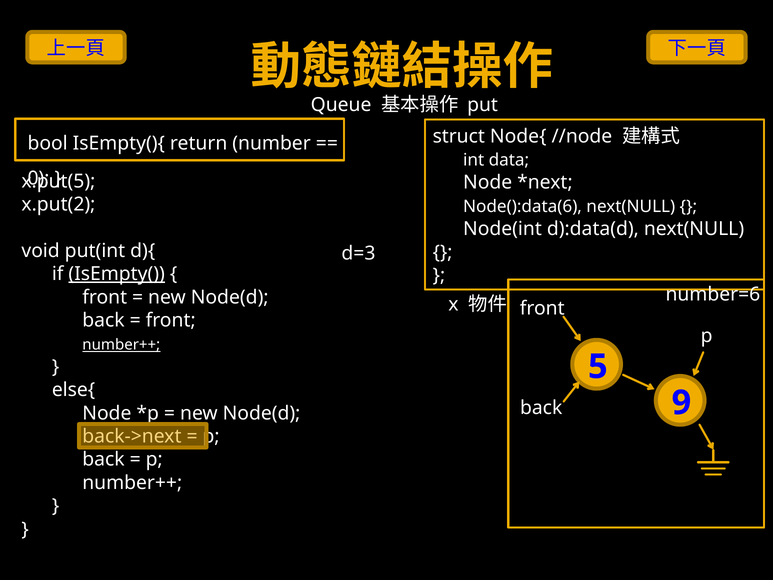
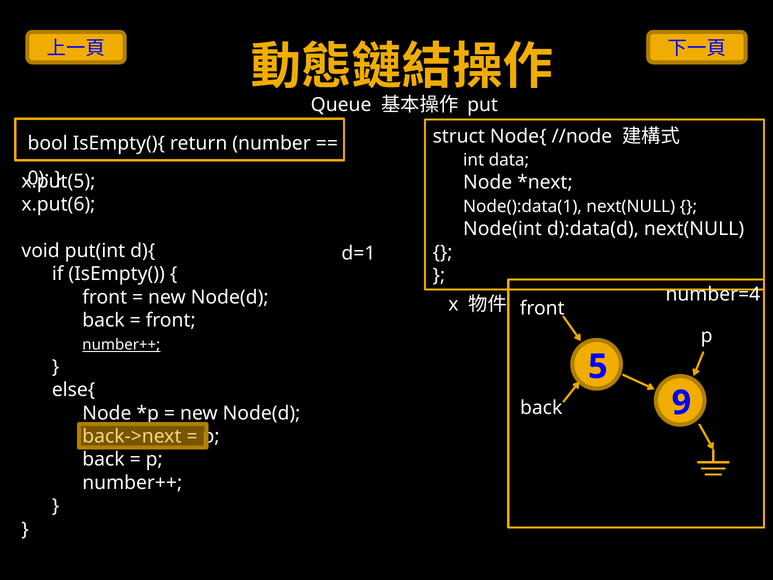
x.put(2: x.put(2 -> x.put(6 (58, 204)
Node():data(6: Node():data(6 -> Node():data(1 (523, 206)
d=3: d=3 -> d=1 (358, 253)
IsEmpty( underline: present -> none (117, 274)
number=6: number=6 -> number=4 (713, 294)
